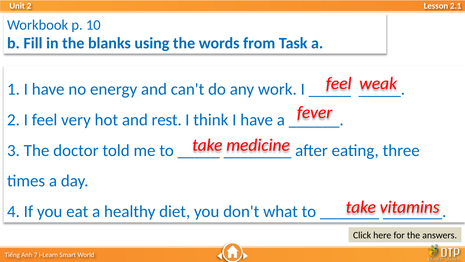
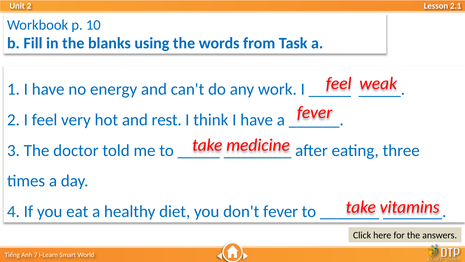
don't what: what -> fever (281, 211)
